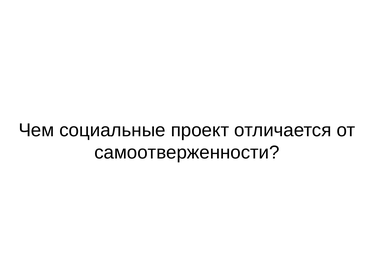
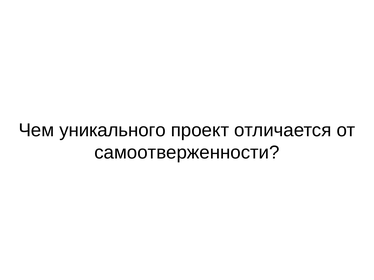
социальные: социальные -> уникального (113, 130)
